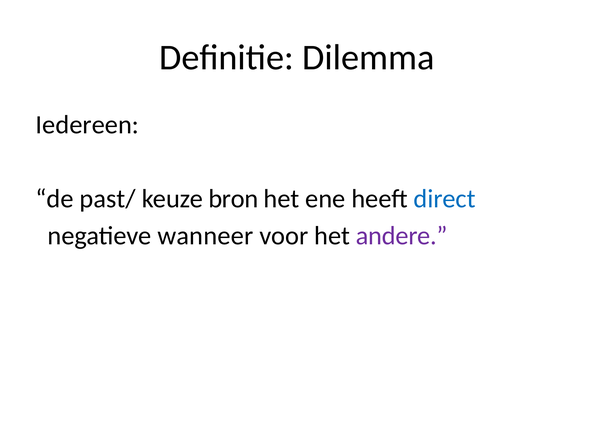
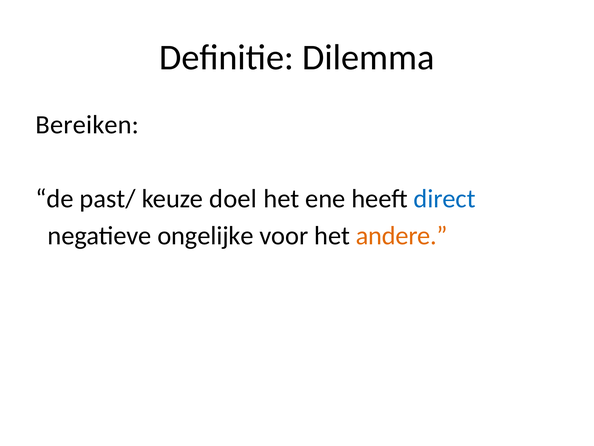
Iedereen: Iedereen -> Bereiken (87, 125)
bron: bron -> doel (233, 199)
wanneer: wanneer -> ongelijke (205, 236)
andere colour: purple -> orange (402, 236)
